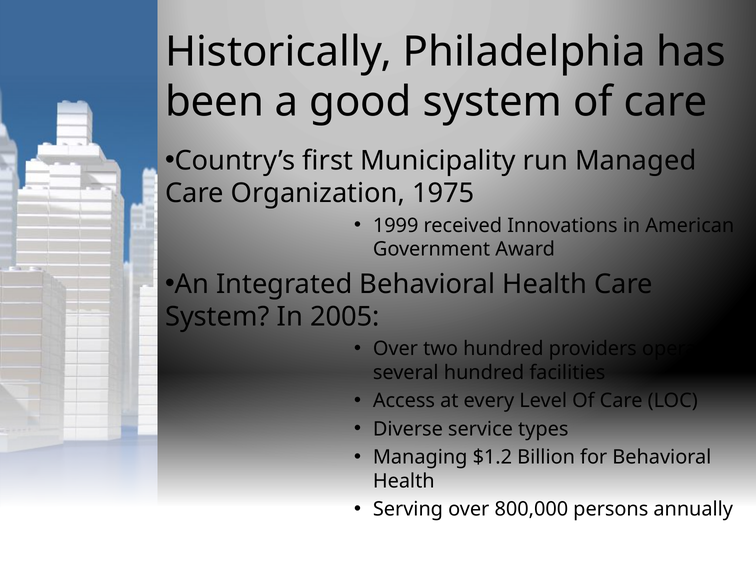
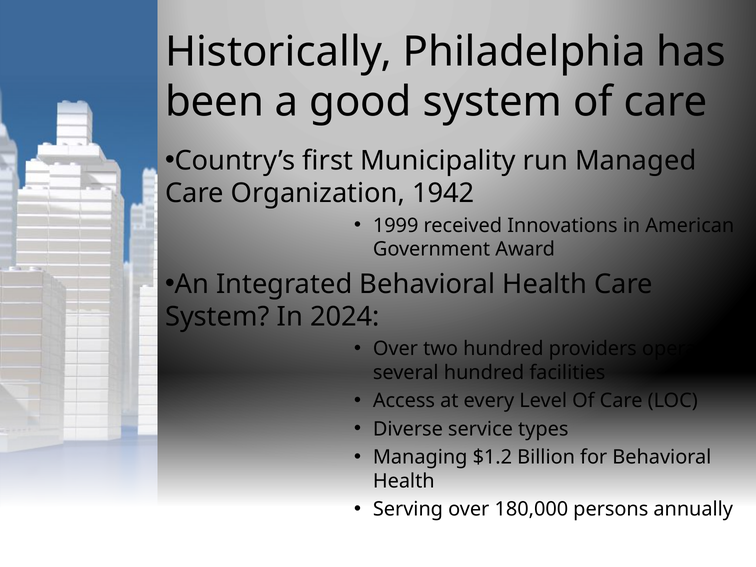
1975: 1975 -> 1942 (443, 193)
2005: 2005 -> 2024 (345, 317)
800,000: 800,000 -> 180,000 (531, 509)
